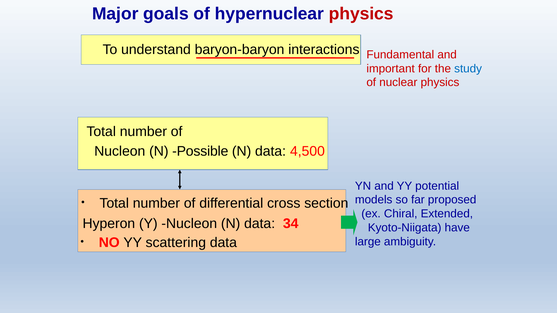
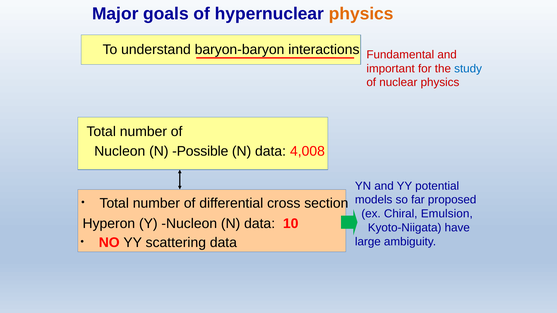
physics colour: red -> orange (361, 14)
4,500: 4,500 -> 4,008 (307, 151)
Extended: Extended -> Emulsion (447, 214)
34: 34 -> 10 (291, 224)
